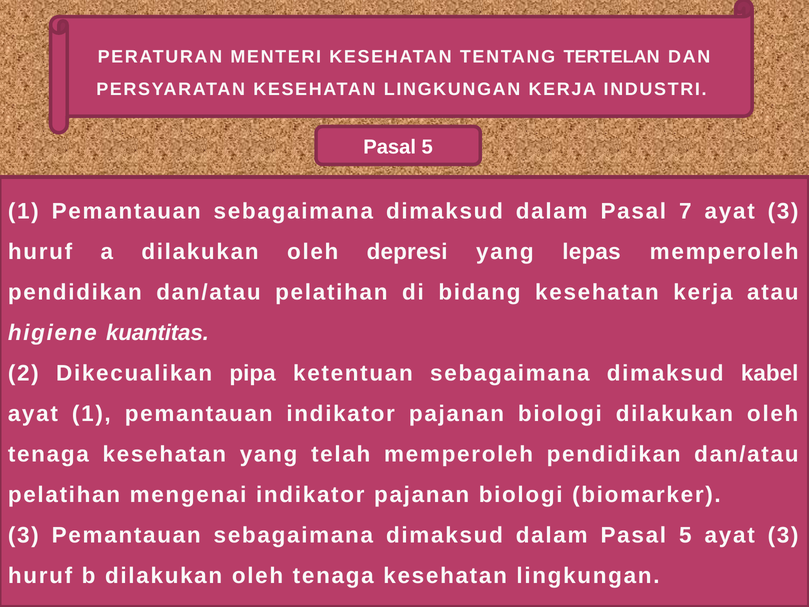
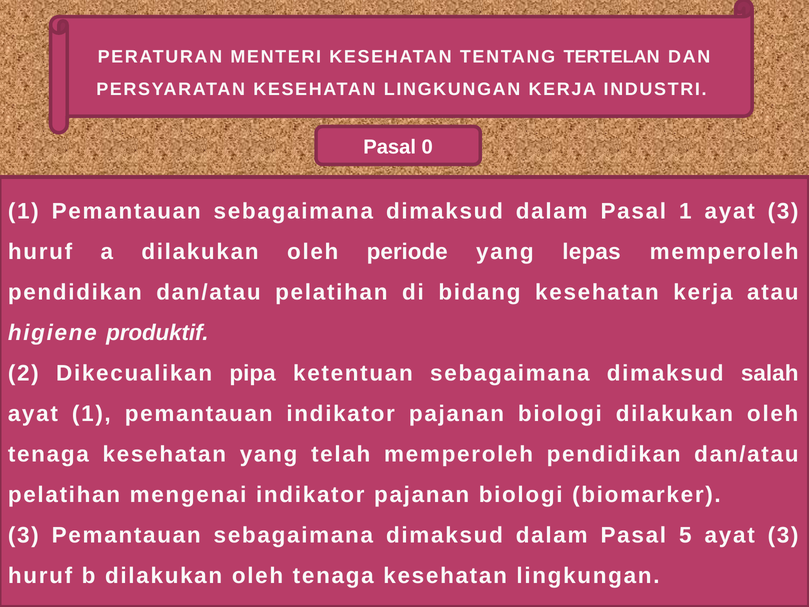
5: 5 -> 0 (427, 147)
Pasal 7: 7 -> 1 (685, 211)
depresi: depresi -> periode (407, 252)
kuantitas: kuantitas -> produktif (157, 333)
kabel: kabel -> salah (770, 373)
